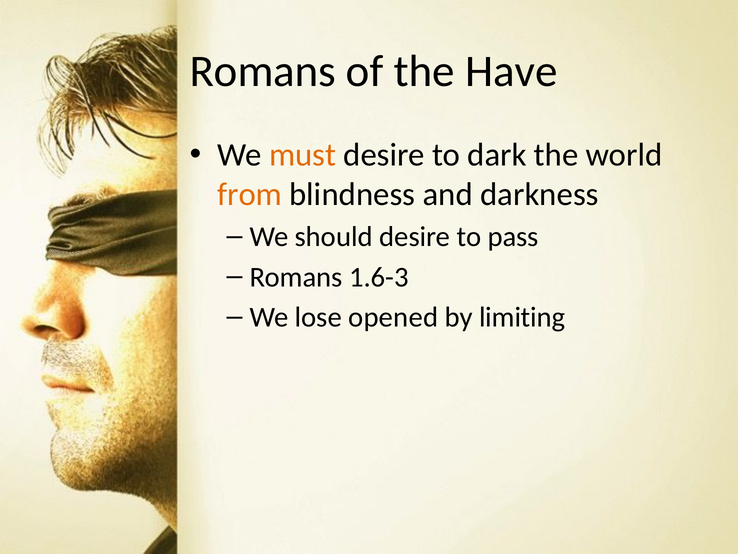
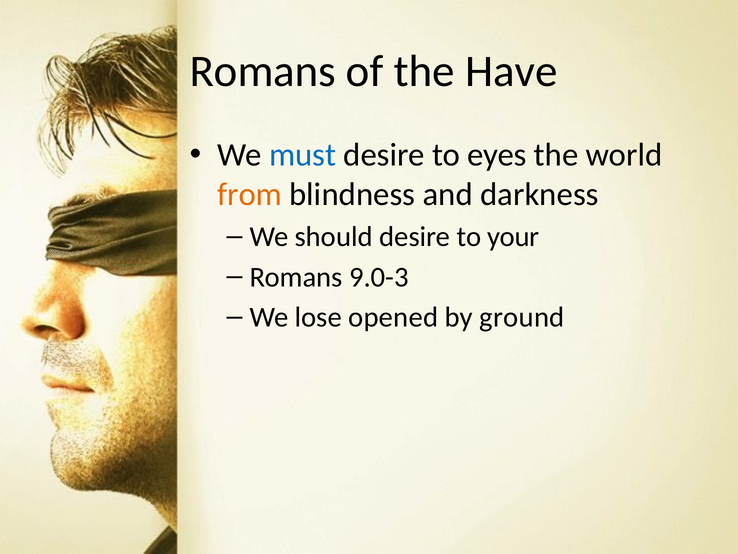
must colour: orange -> blue (303, 155)
dark: dark -> eyes (497, 155)
pass: pass -> your (513, 237)
1.6-3: 1.6-3 -> 9.0-3 (379, 277)
limiting: limiting -> ground (522, 317)
